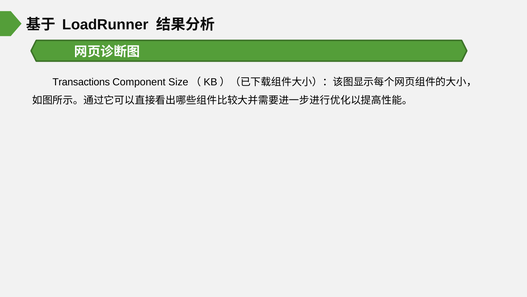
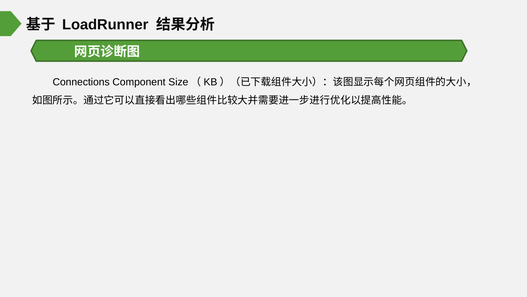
Transactions: Transactions -> Connections (81, 82)
